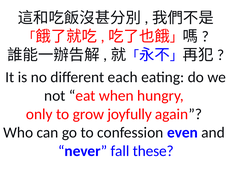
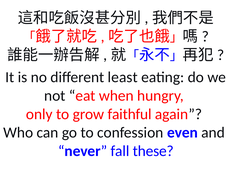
each: each -> least (123, 77)
joyfully: joyfully -> faithful (130, 114)
